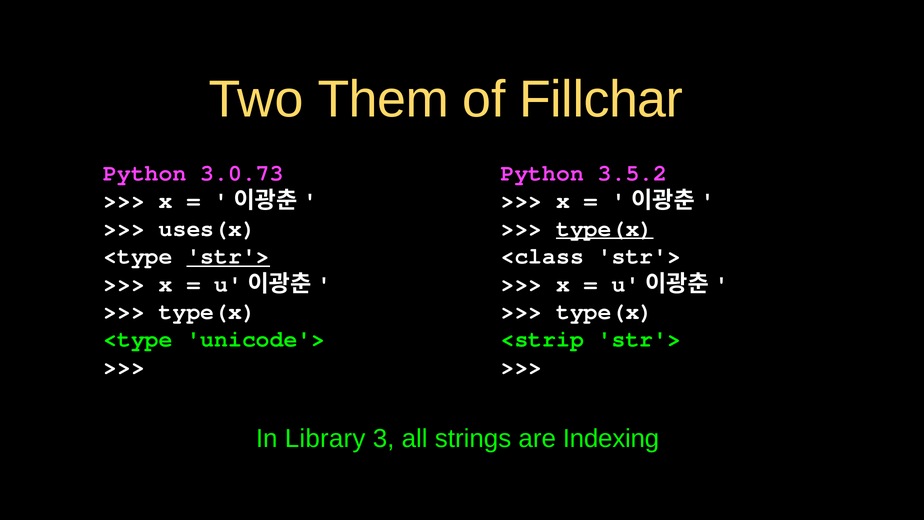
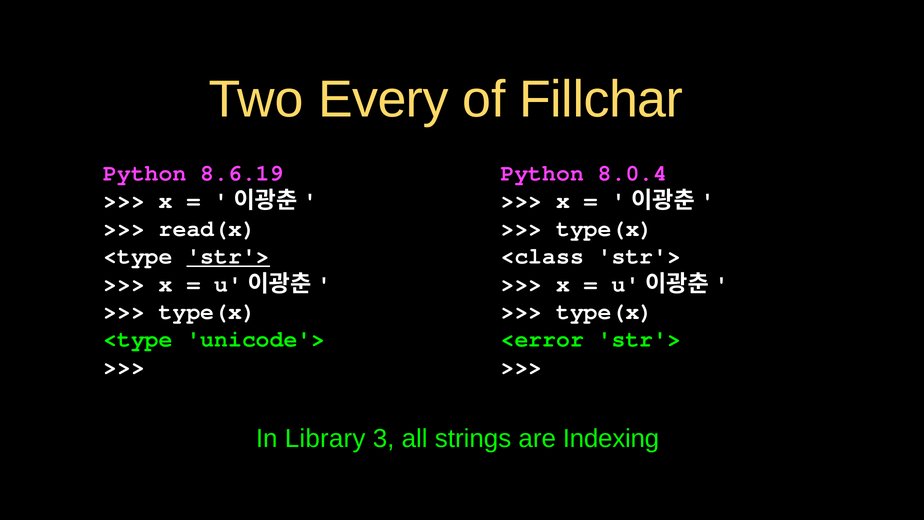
Them: Them -> Every (383, 100)
3.0.73: 3.0.73 -> 8.6.19 (242, 173)
3.5.2: 3.5.2 -> 8.0.4 (632, 173)
uses(x: uses(x -> read(x (207, 228)
type(x underline: present -> none (605, 228)
<strip: <strip -> <error (542, 339)
